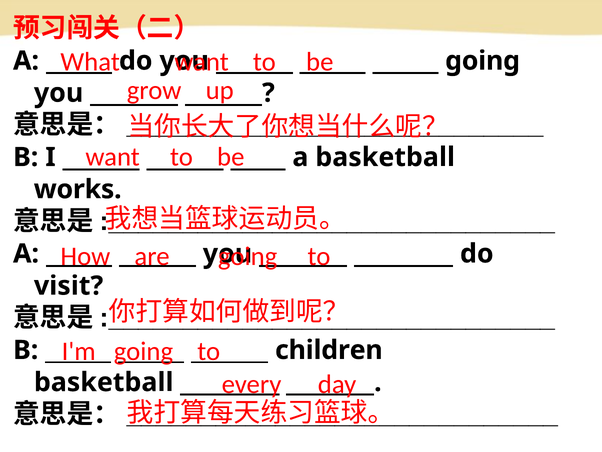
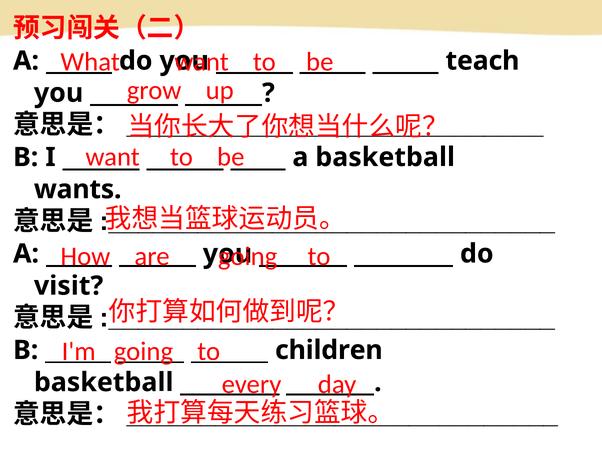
going: going -> teach (483, 61)
works: works -> wants (78, 189)
